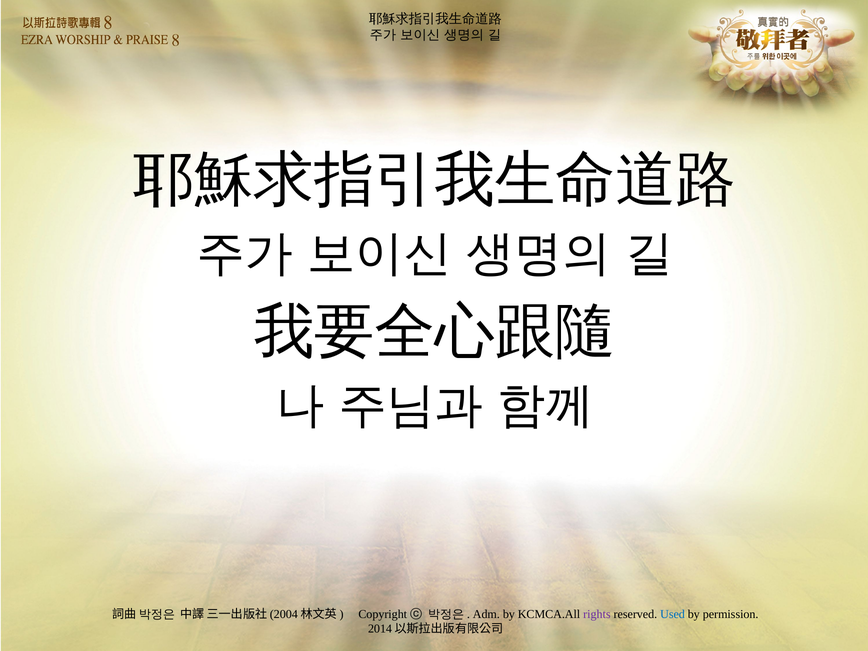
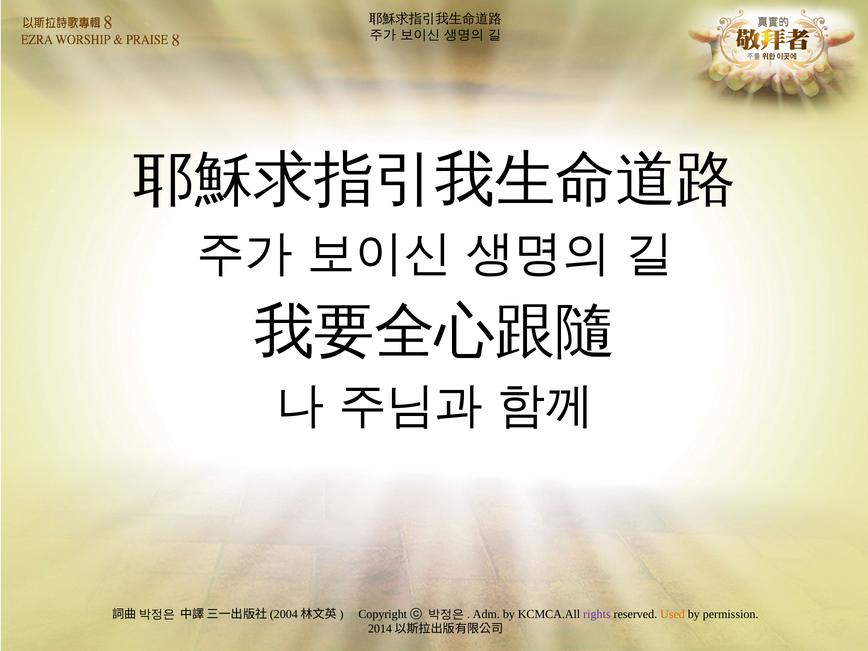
Used colour: blue -> orange (673, 614)
